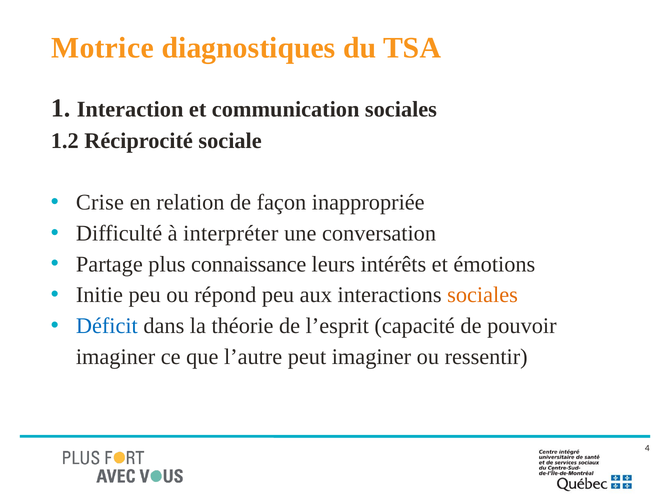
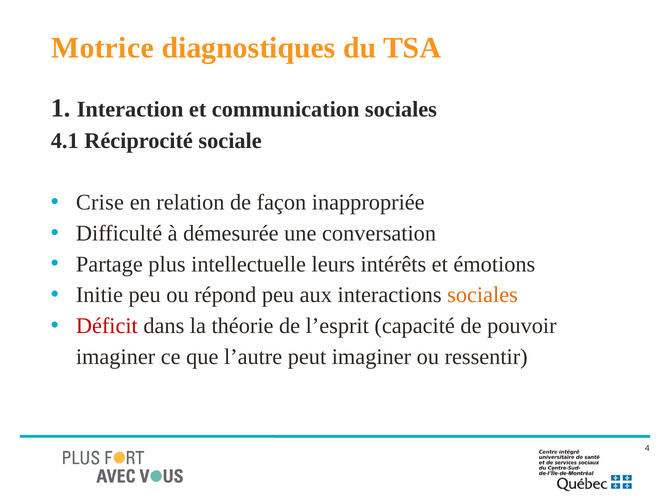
1.2: 1.2 -> 4.1 (65, 141)
interpréter: interpréter -> démesurée (231, 233)
connaissance: connaissance -> intellectuelle (249, 264)
Déficit colour: blue -> red (107, 326)
